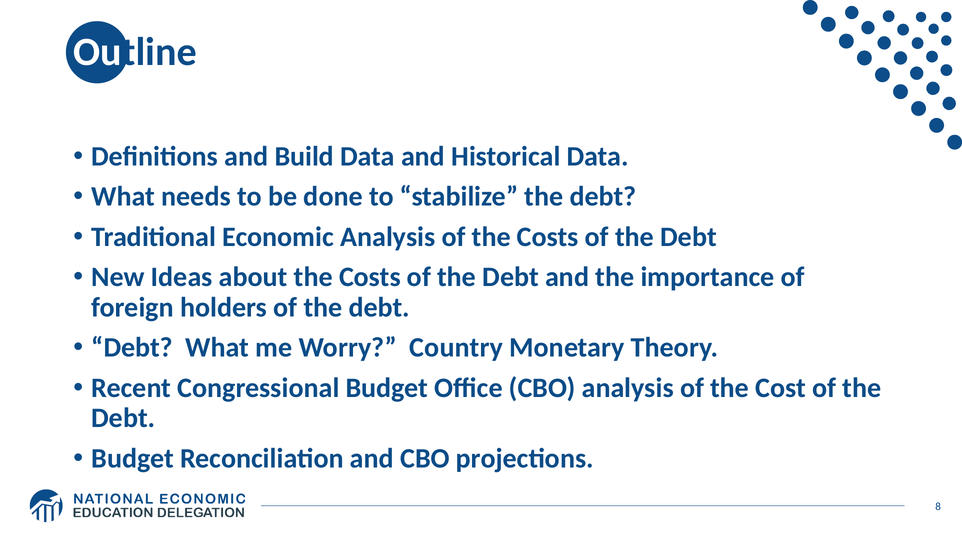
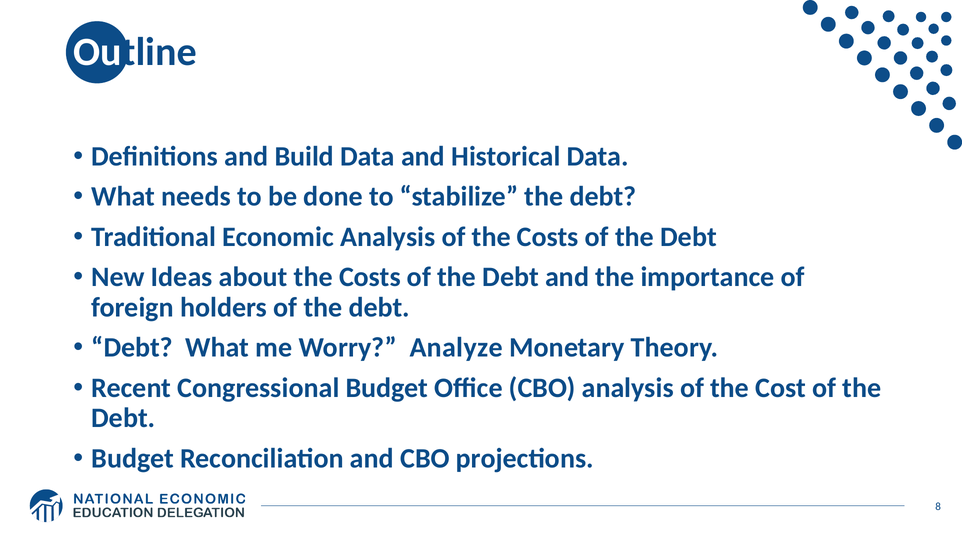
Country: Country -> Analyze (456, 348)
